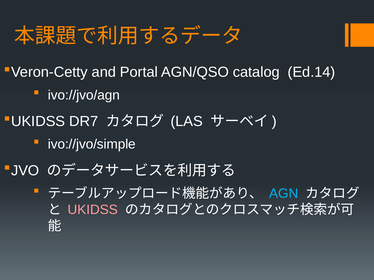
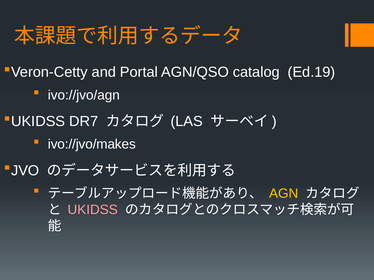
Ed.14: Ed.14 -> Ed.19 (312, 72)
ivo://jvo/simple: ivo://jvo/simple -> ivo://jvo/makes (92, 145)
AGN colour: light blue -> yellow (284, 194)
